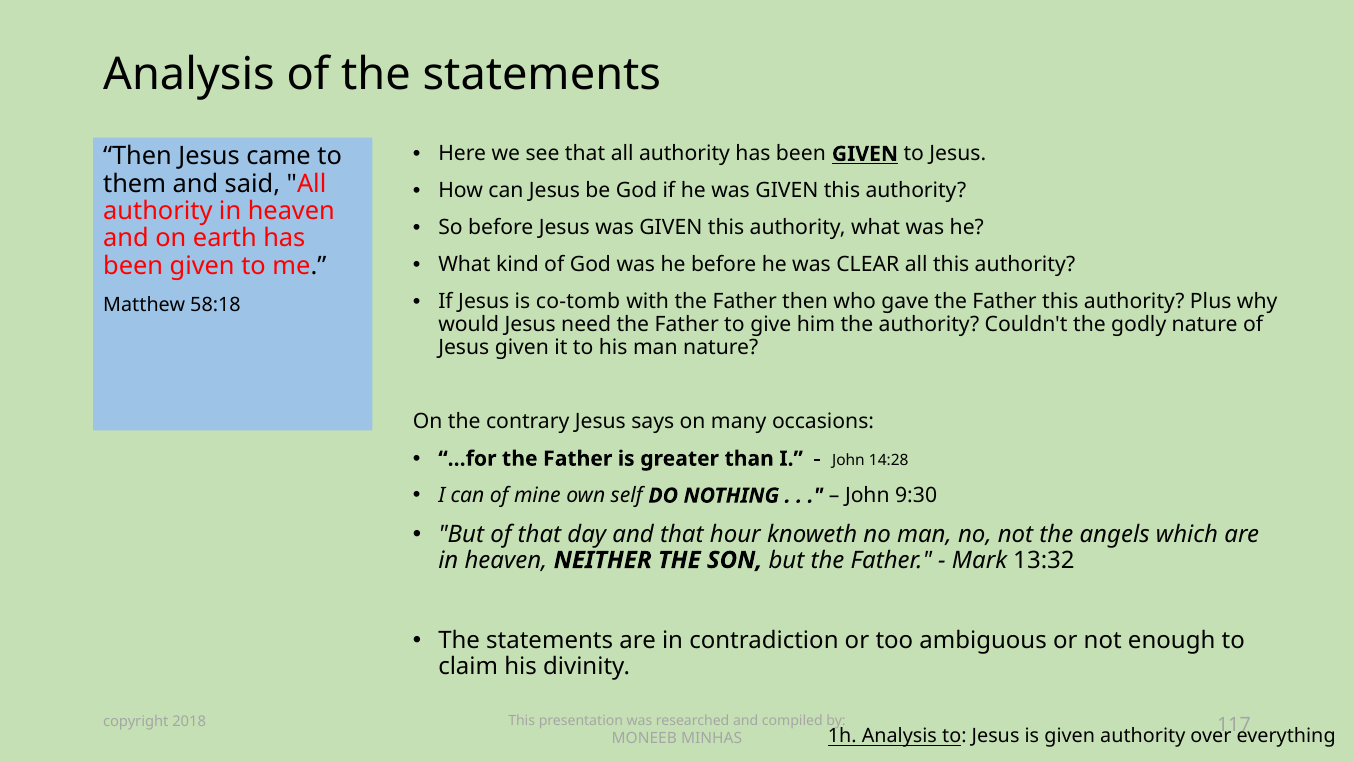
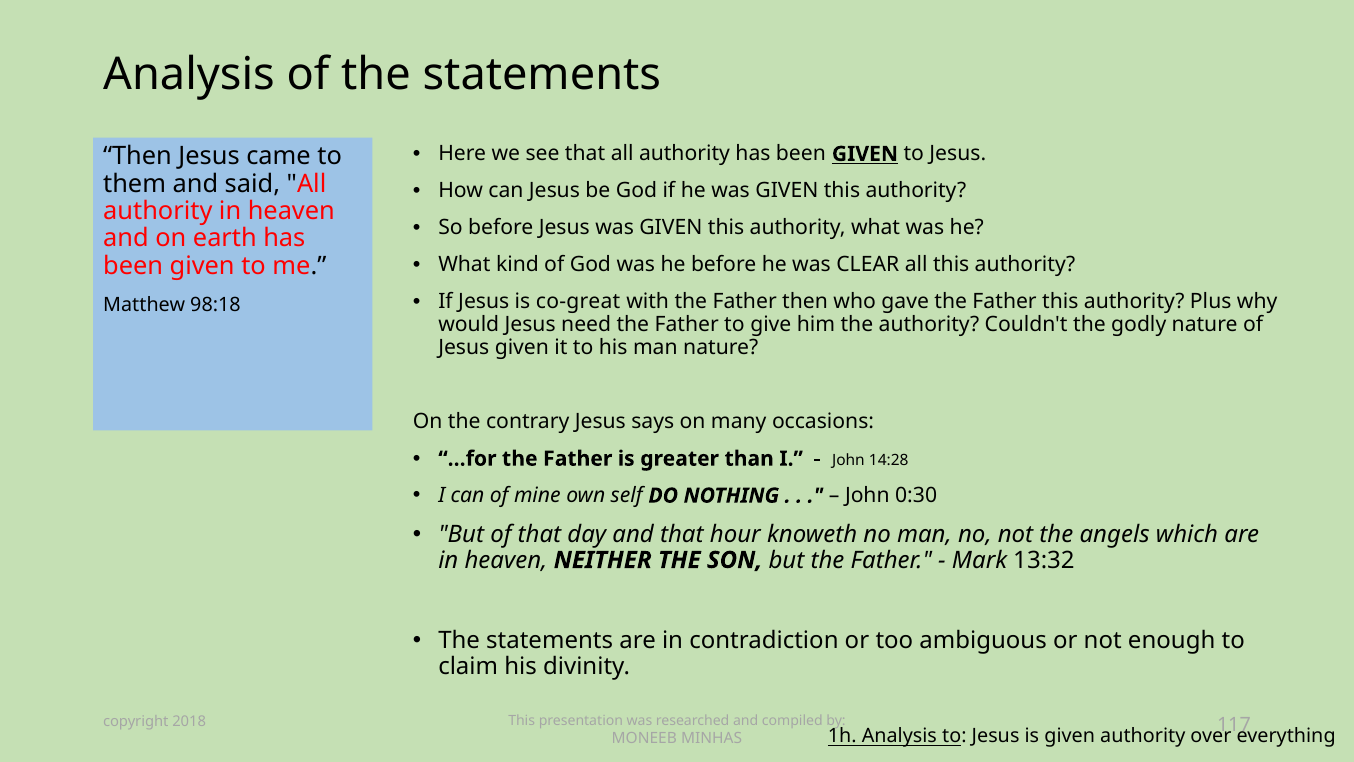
co-tomb: co-tomb -> co-great (578, 302)
58:18: 58:18 -> 98:18 (215, 304)
9:30: 9:30 -> 0:30 (916, 495)
